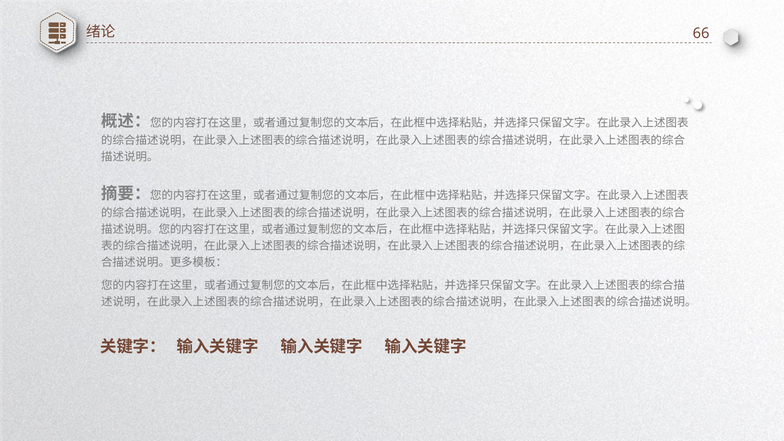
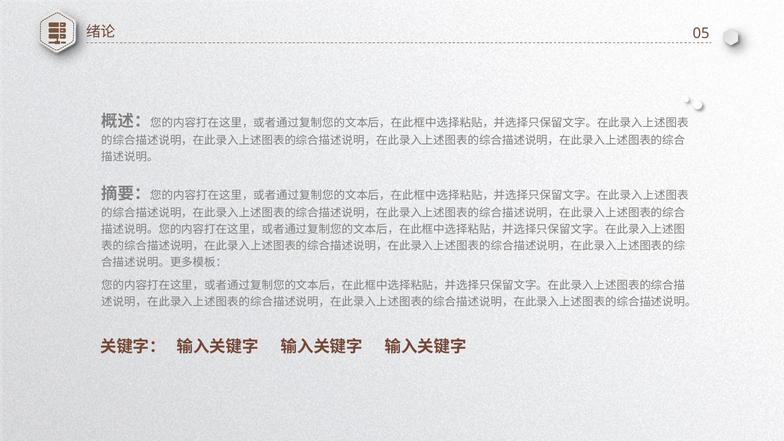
66: 66 -> 05 (701, 33)
